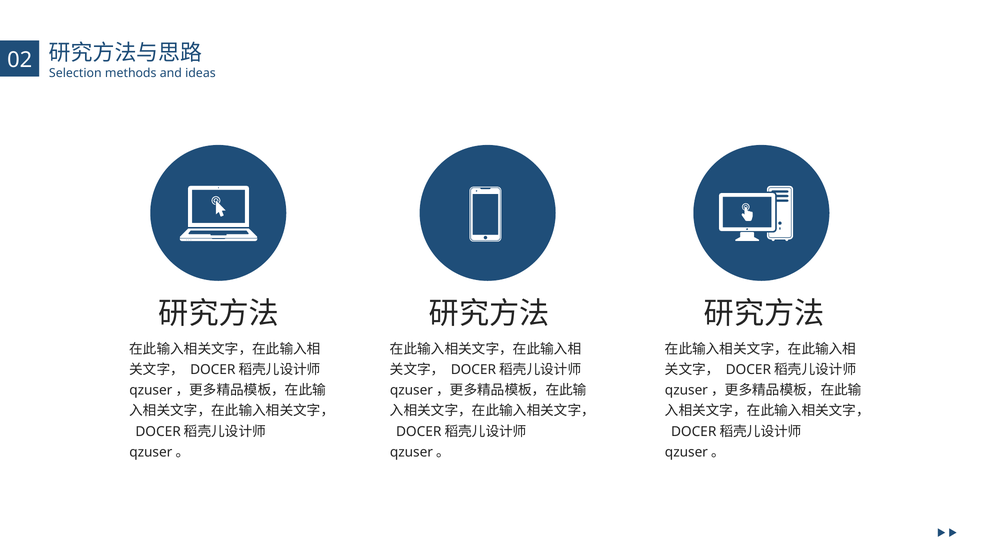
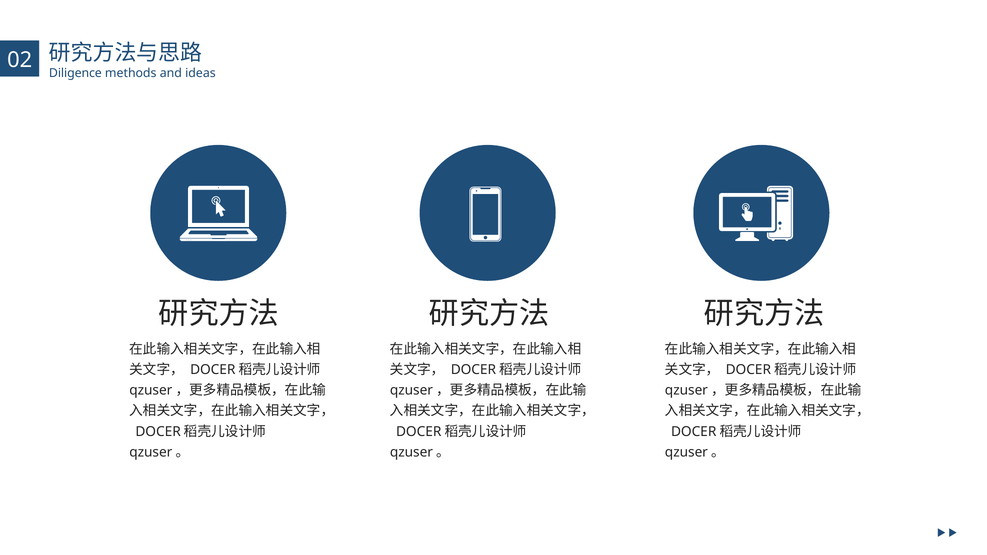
Selection: Selection -> Diligence (75, 73)
